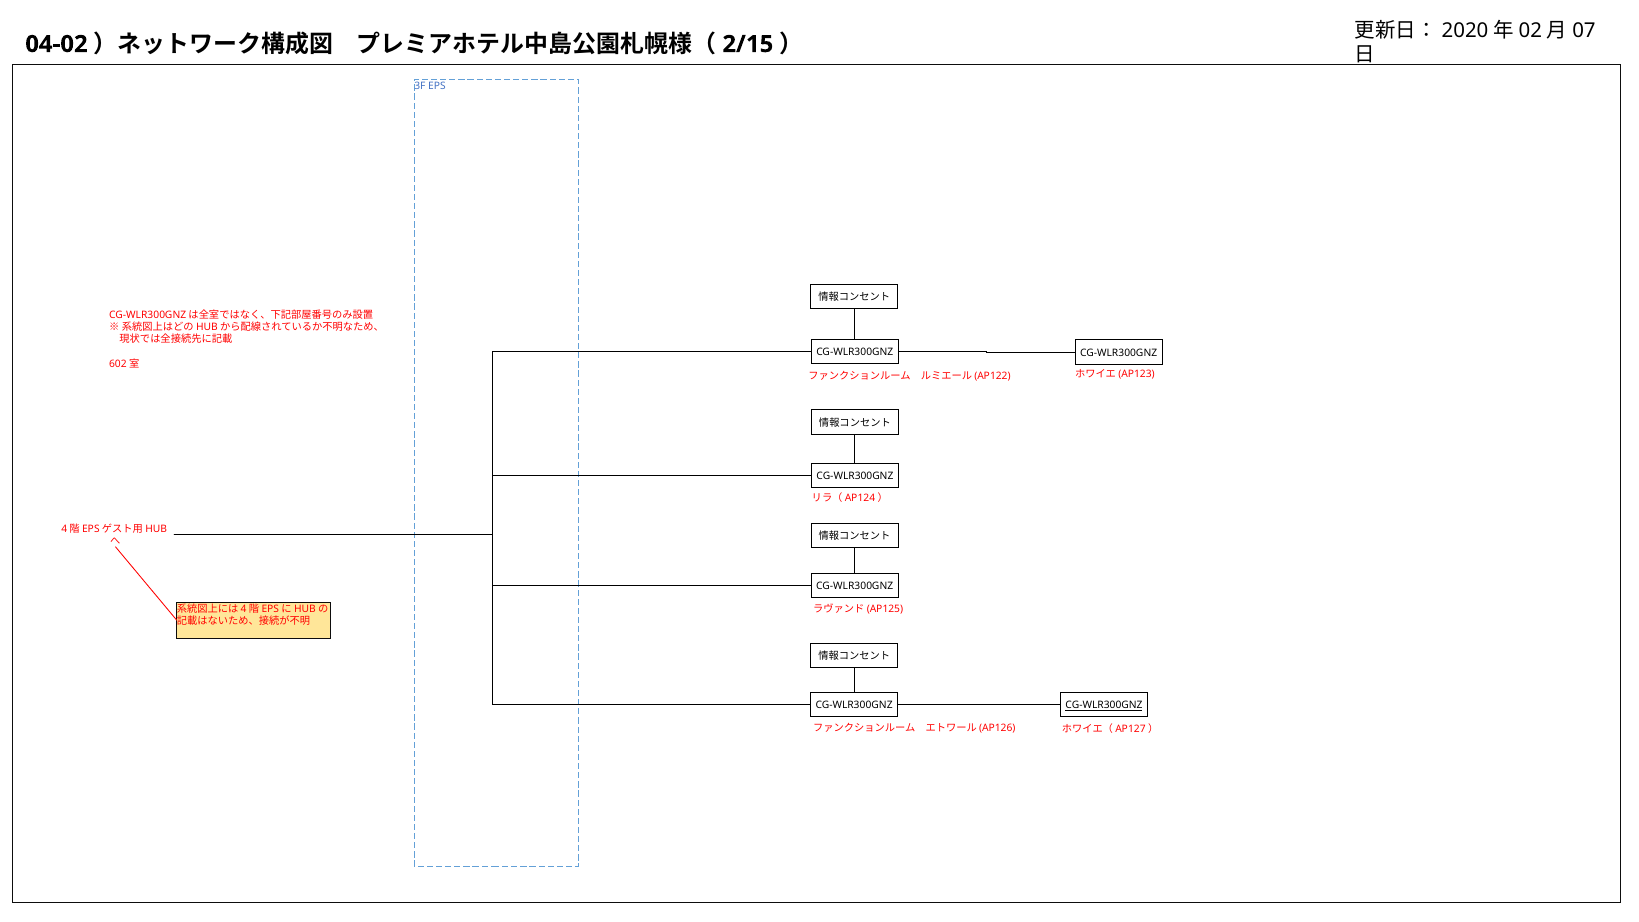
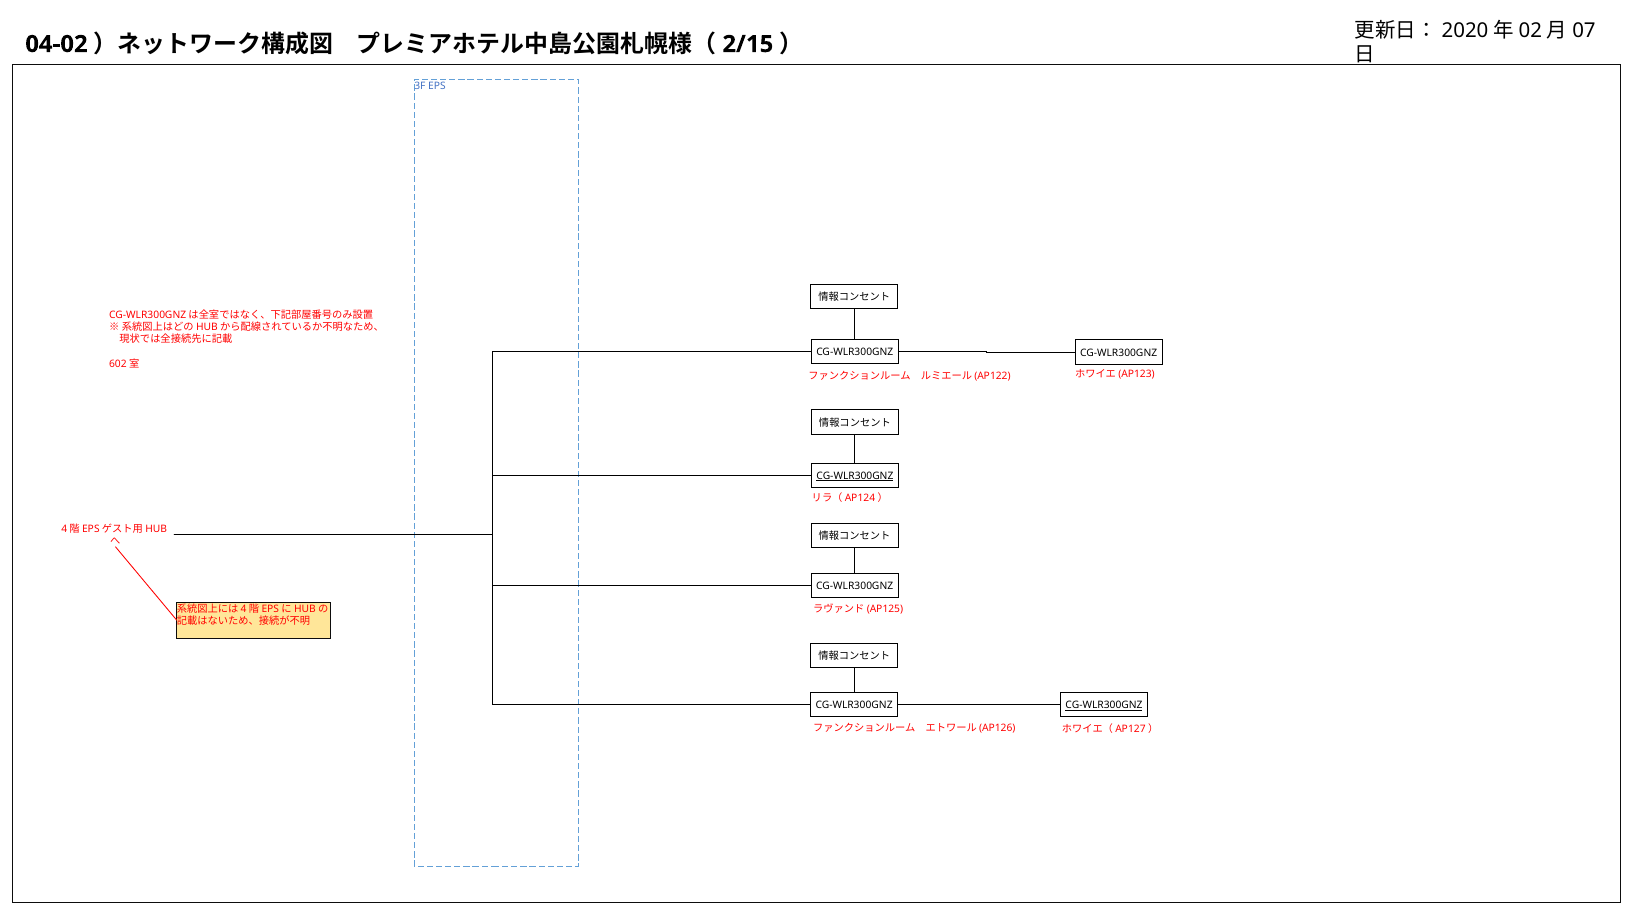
CG-WLR300GNZ underline: none -> present (855, 476)
